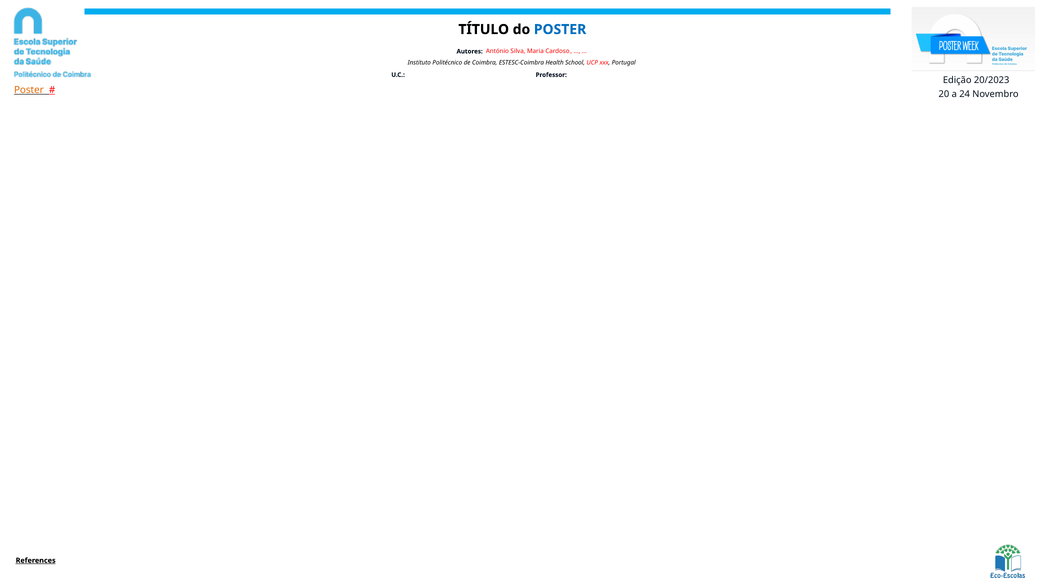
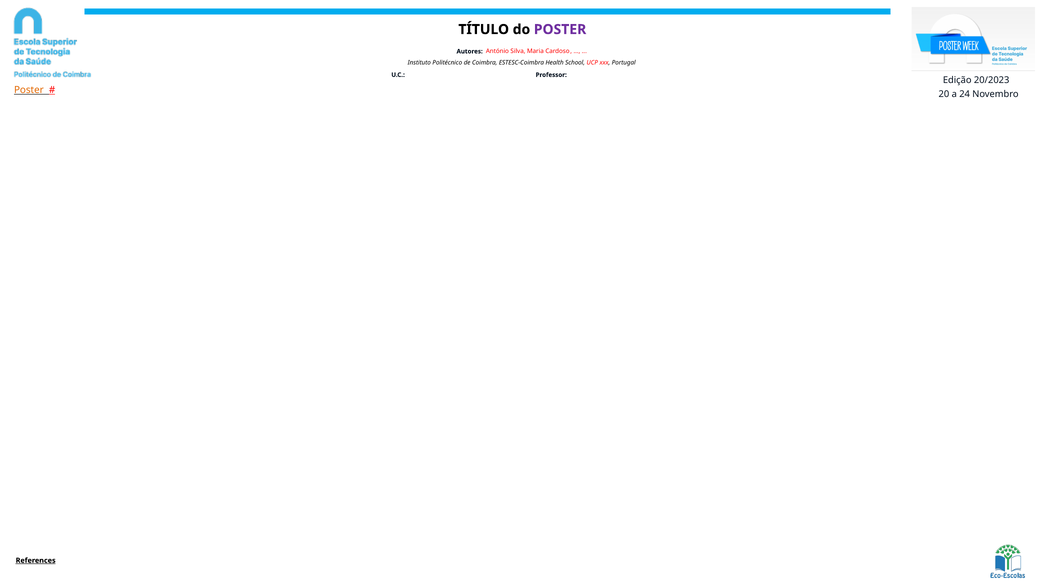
POSTER colour: blue -> purple (560, 29)
